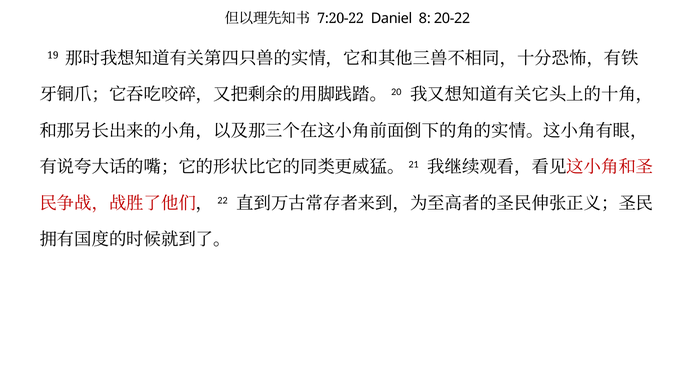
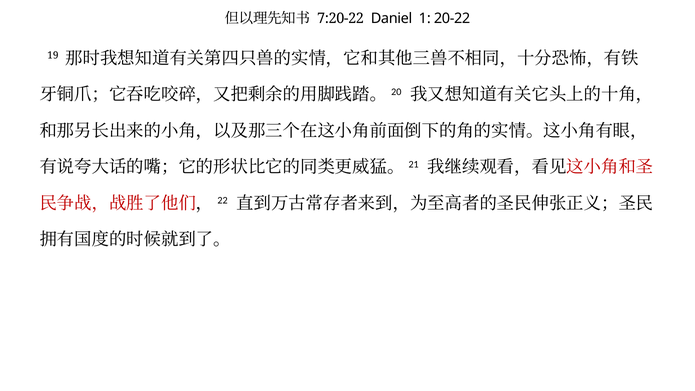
8: 8 -> 1 (425, 18)
